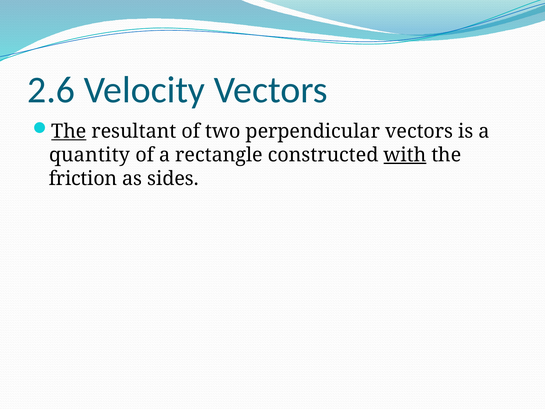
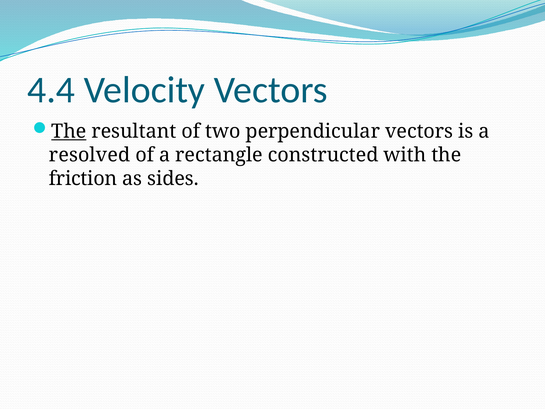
2.6: 2.6 -> 4.4 (51, 90)
quantity: quantity -> resolved (90, 155)
with underline: present -> none (405, 155)
